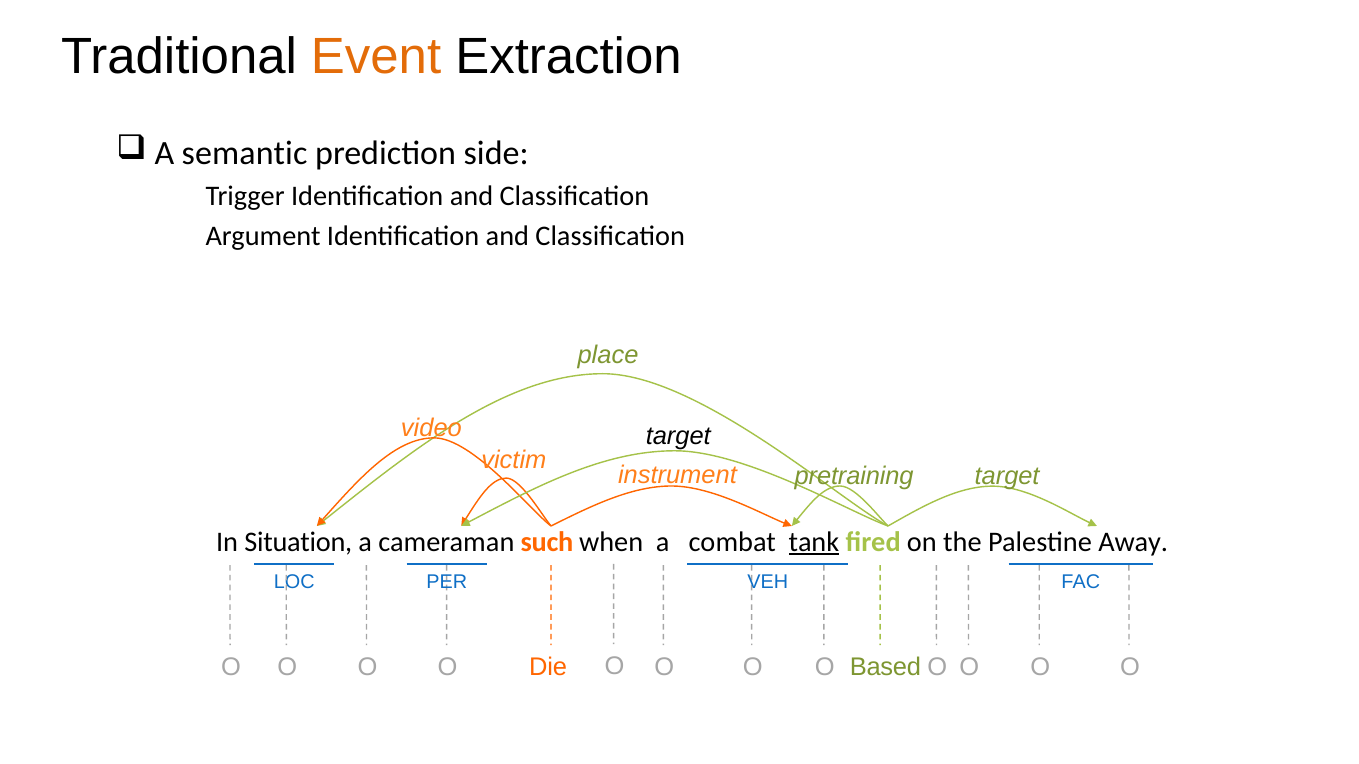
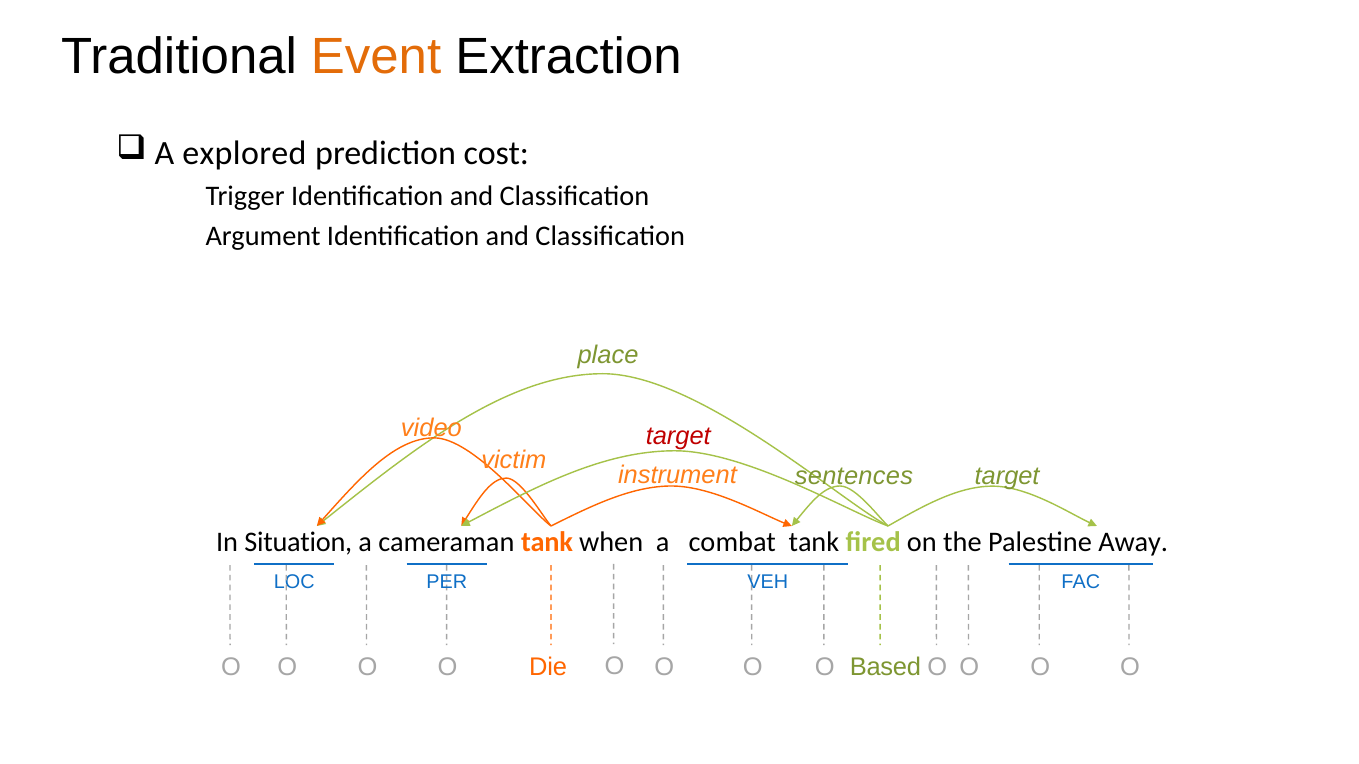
semantic: semantic -> explored (244, 154)
side: side -> cost (496, 154)
target colour: black -> red (678, 436)
pretraining: pretraining -> sentences (854, 476)
cameraman such: such -> tank (547, 542)
tank underline: present -> none (814, 542)
